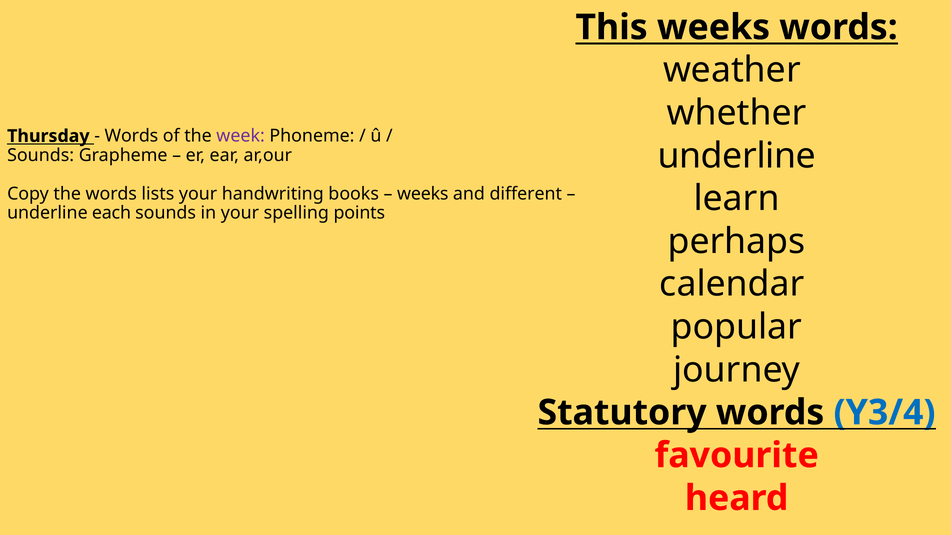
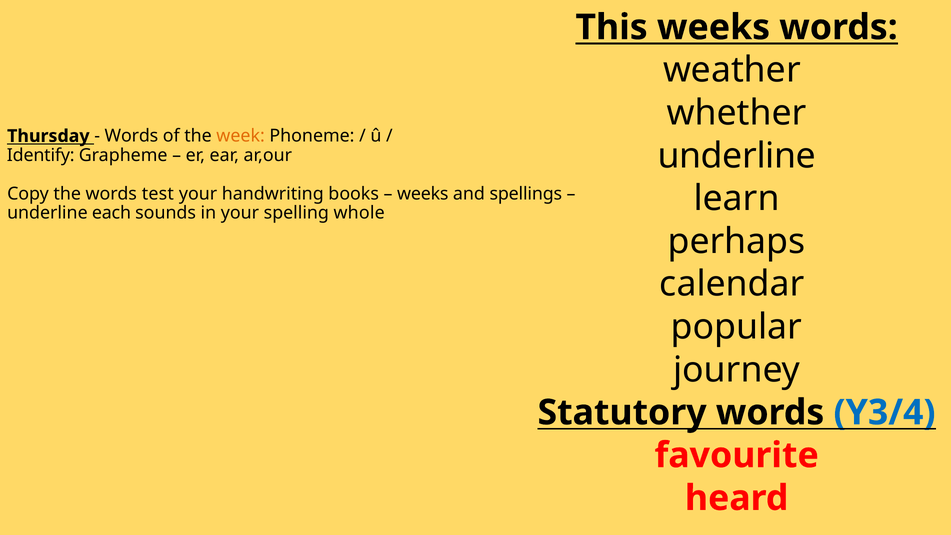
week colour: purple -> orange (241, 136)
Sounds: Sounds -> Identify (41, 155)
lists: lists -> test (158, 194)
different: different -> spellings (526, 194)
points: points -> whole (359, 213)
